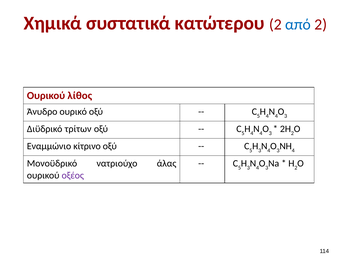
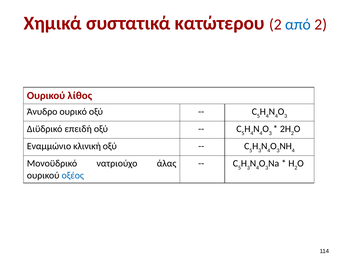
τρίτων: τρίτων -> επειδή (78, 129)
κίτρινο: κίτρινο -> κλινική (87, 146)
οξέος colour: purple -> blue (73, 175)
